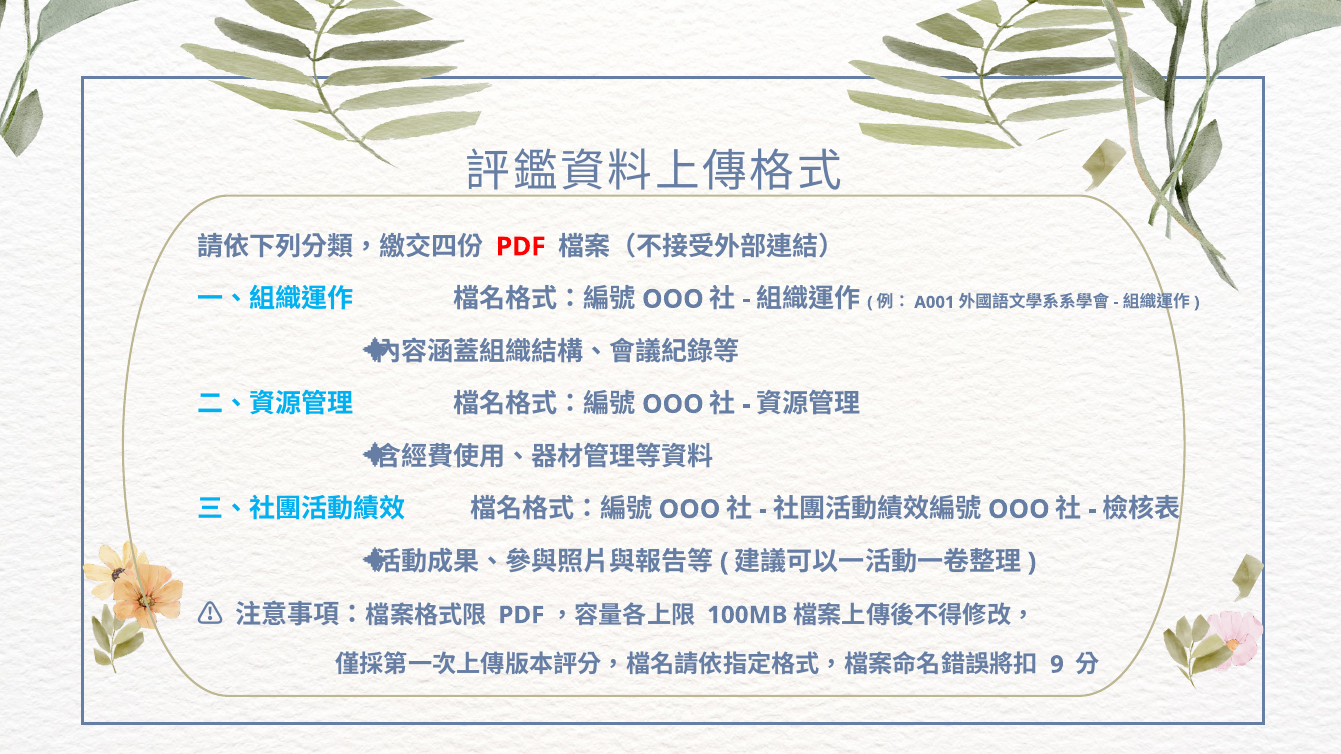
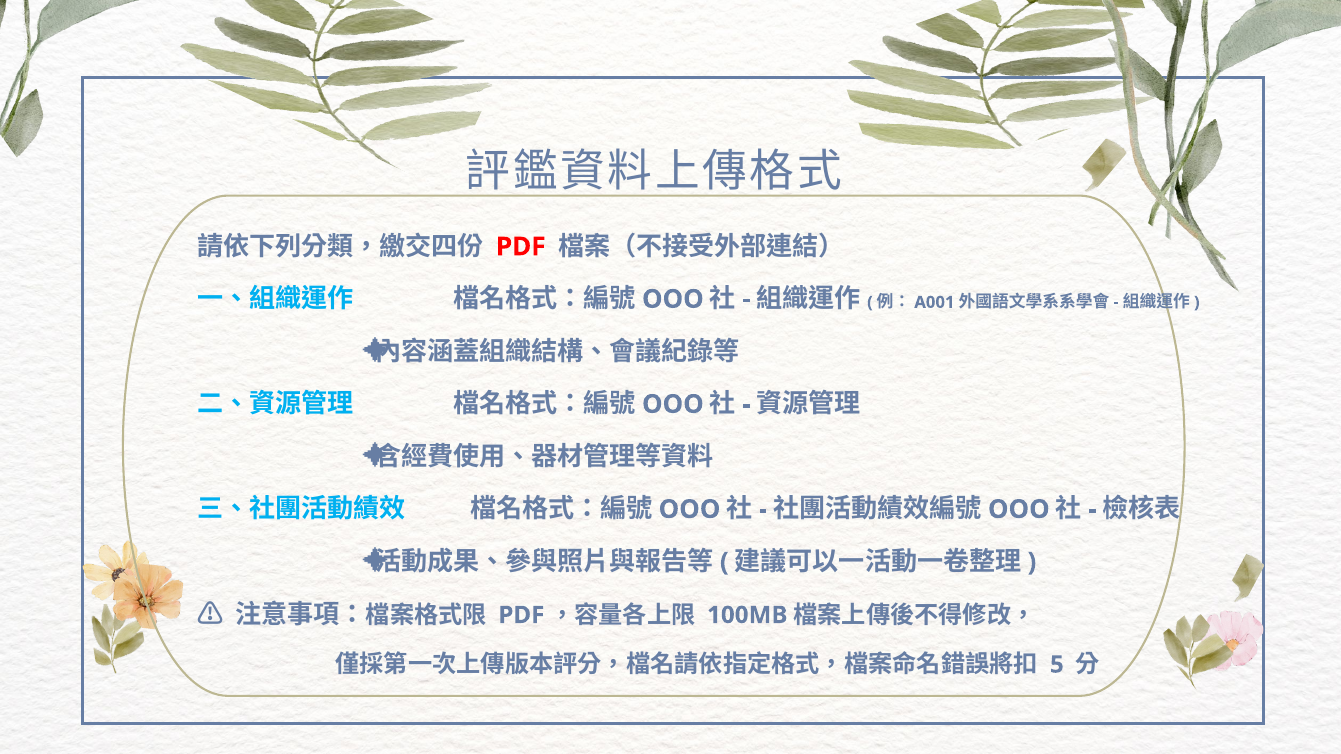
9: 9 -> 5 (1057, 665)
